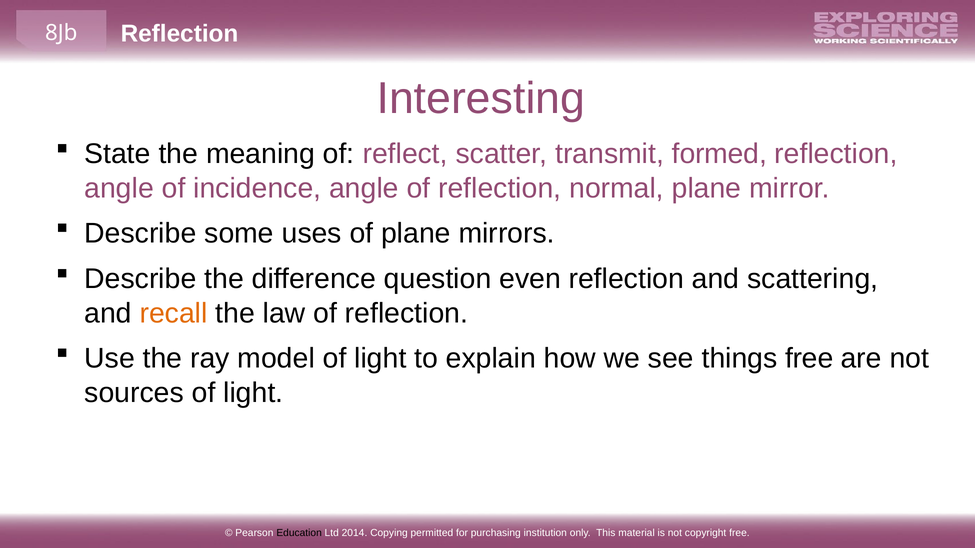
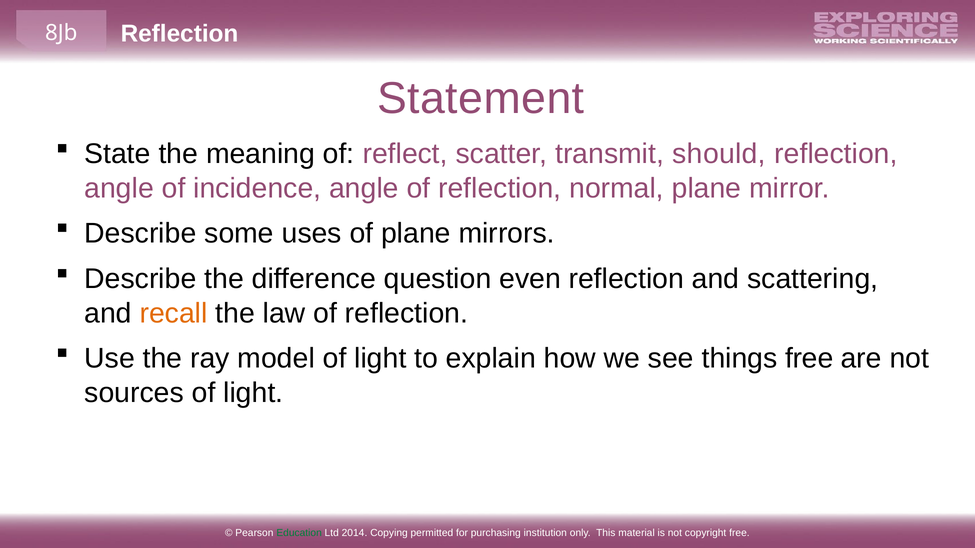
Interesting: Interesting -> Statement (481, 99)
formed: formed -> should (719, 154)
Education colour: black -> green (299, 533)
